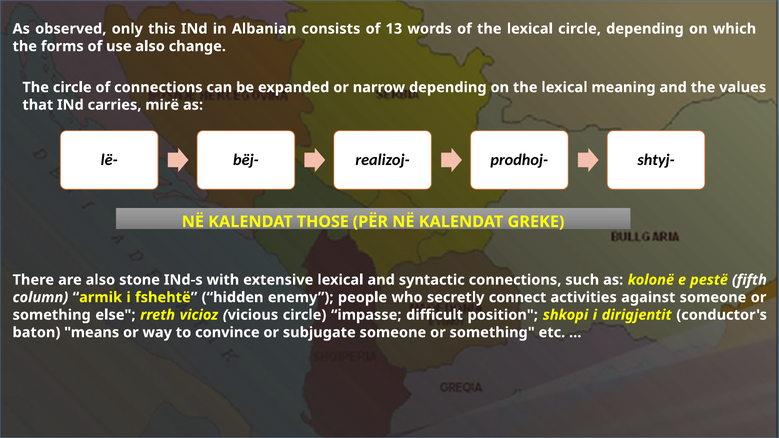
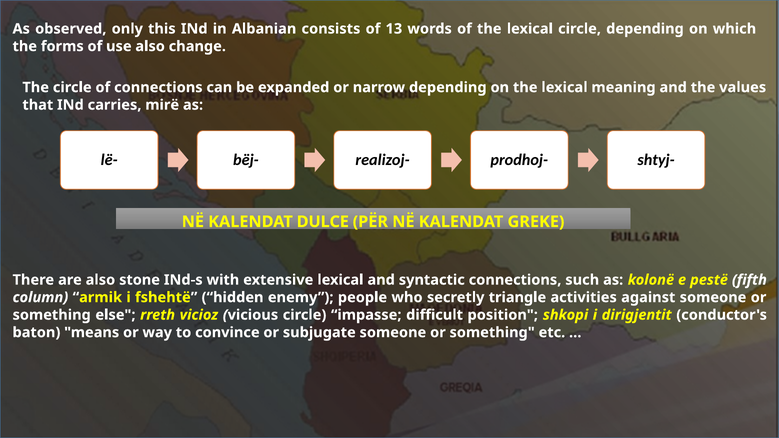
THOSE: THOSE -> DULCE (323, 222)
connect: connect -> triangle (517, 298)
